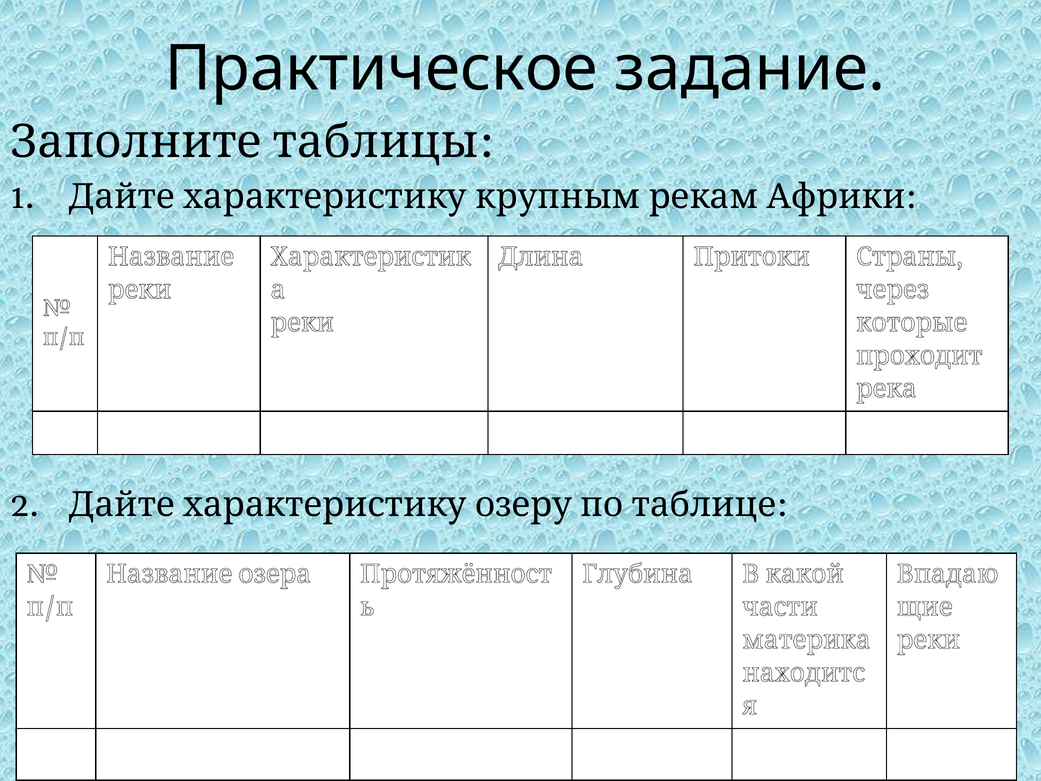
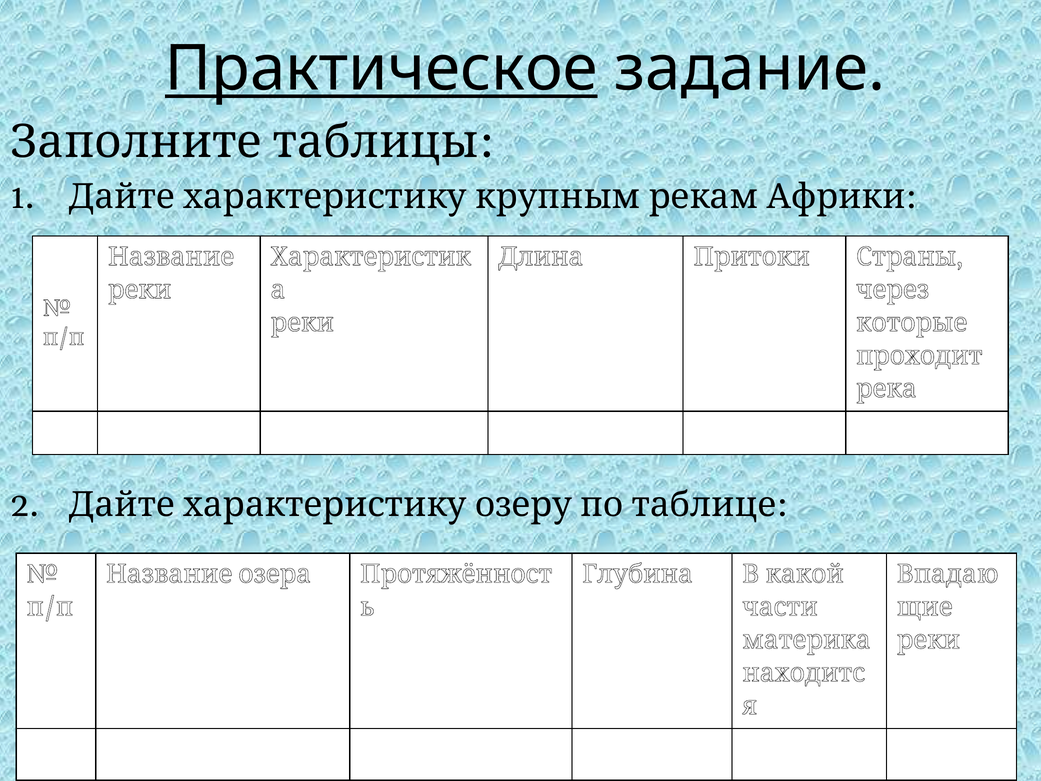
Практическое underline: none -> present (381, 69)
